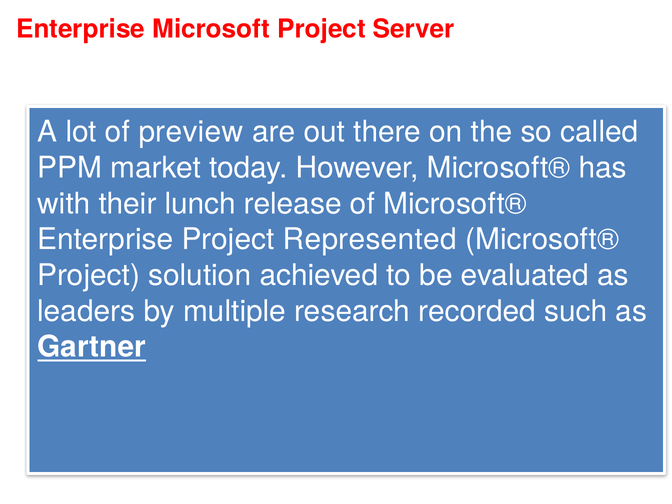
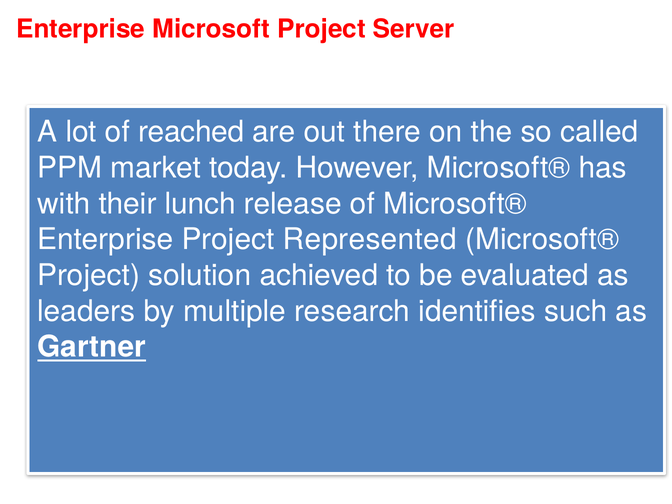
preview: preview -> reached (191, 132)
recorded: recorded -> identifies (477, 311)
